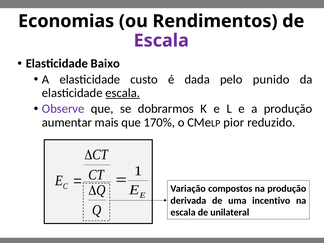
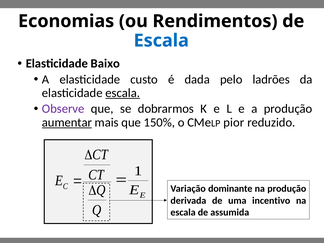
Escala colour: purple -> blue (161, 41)
punido: punido -> ladrões (271, 79)
aumentar underline: none -> present (67, 122)
170%: 170% -> 150% (159, 122)
compostos: compostos -> dominante (230, 189)
unilateral: unilateral -> assumida (230, 212)
